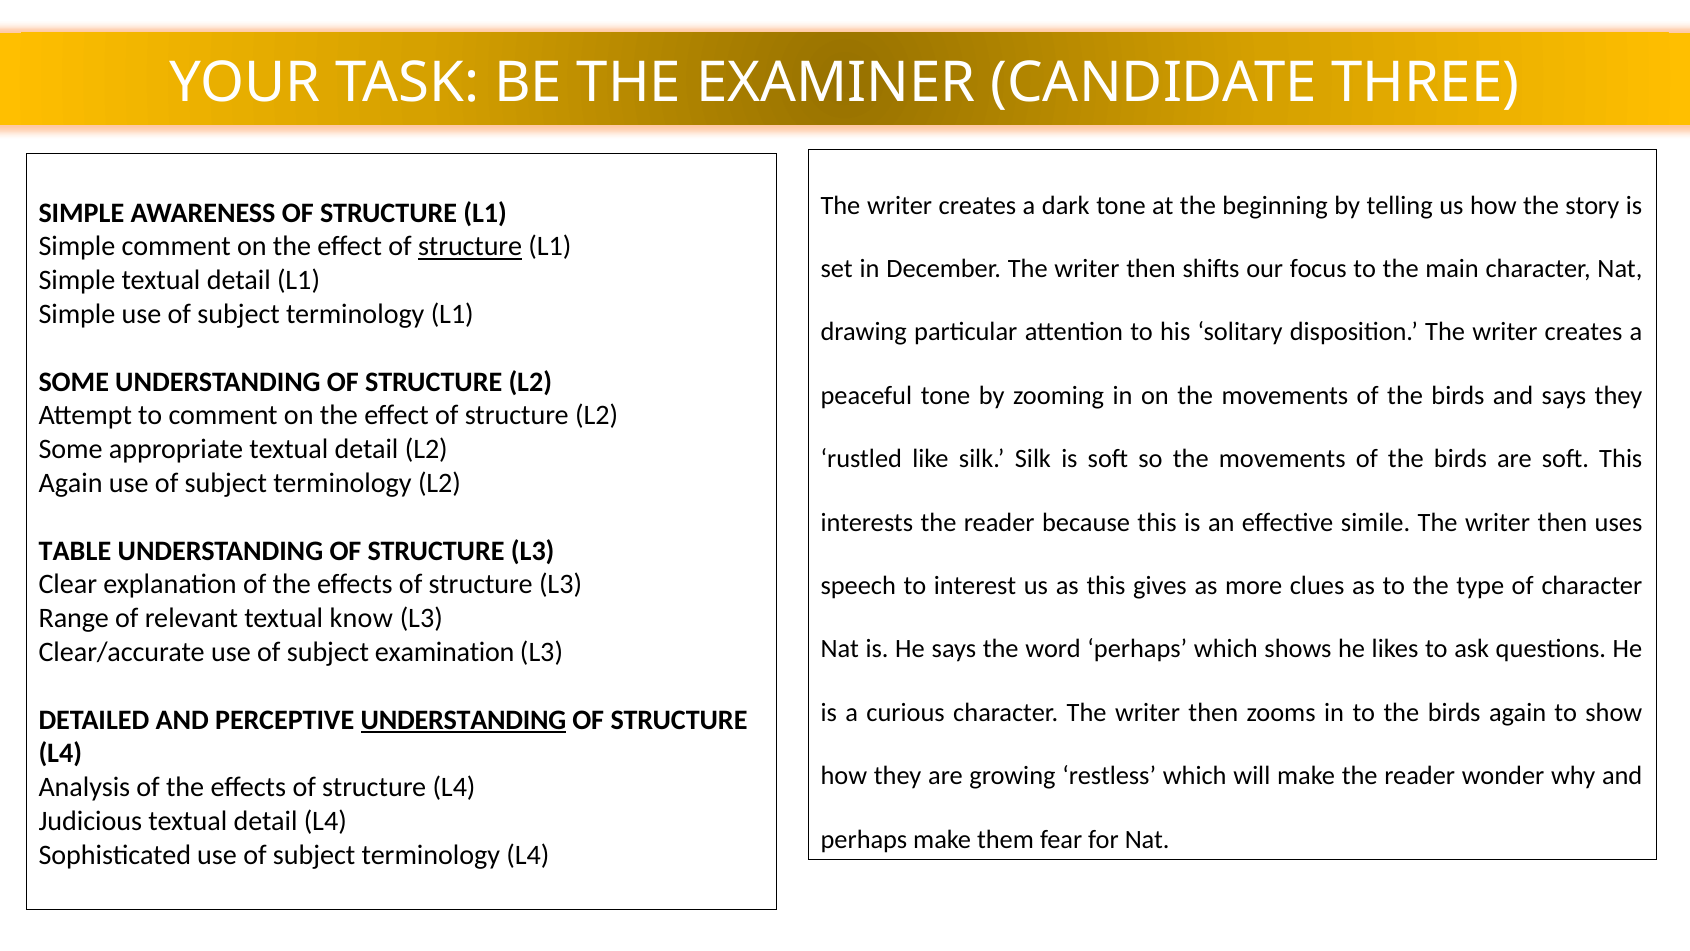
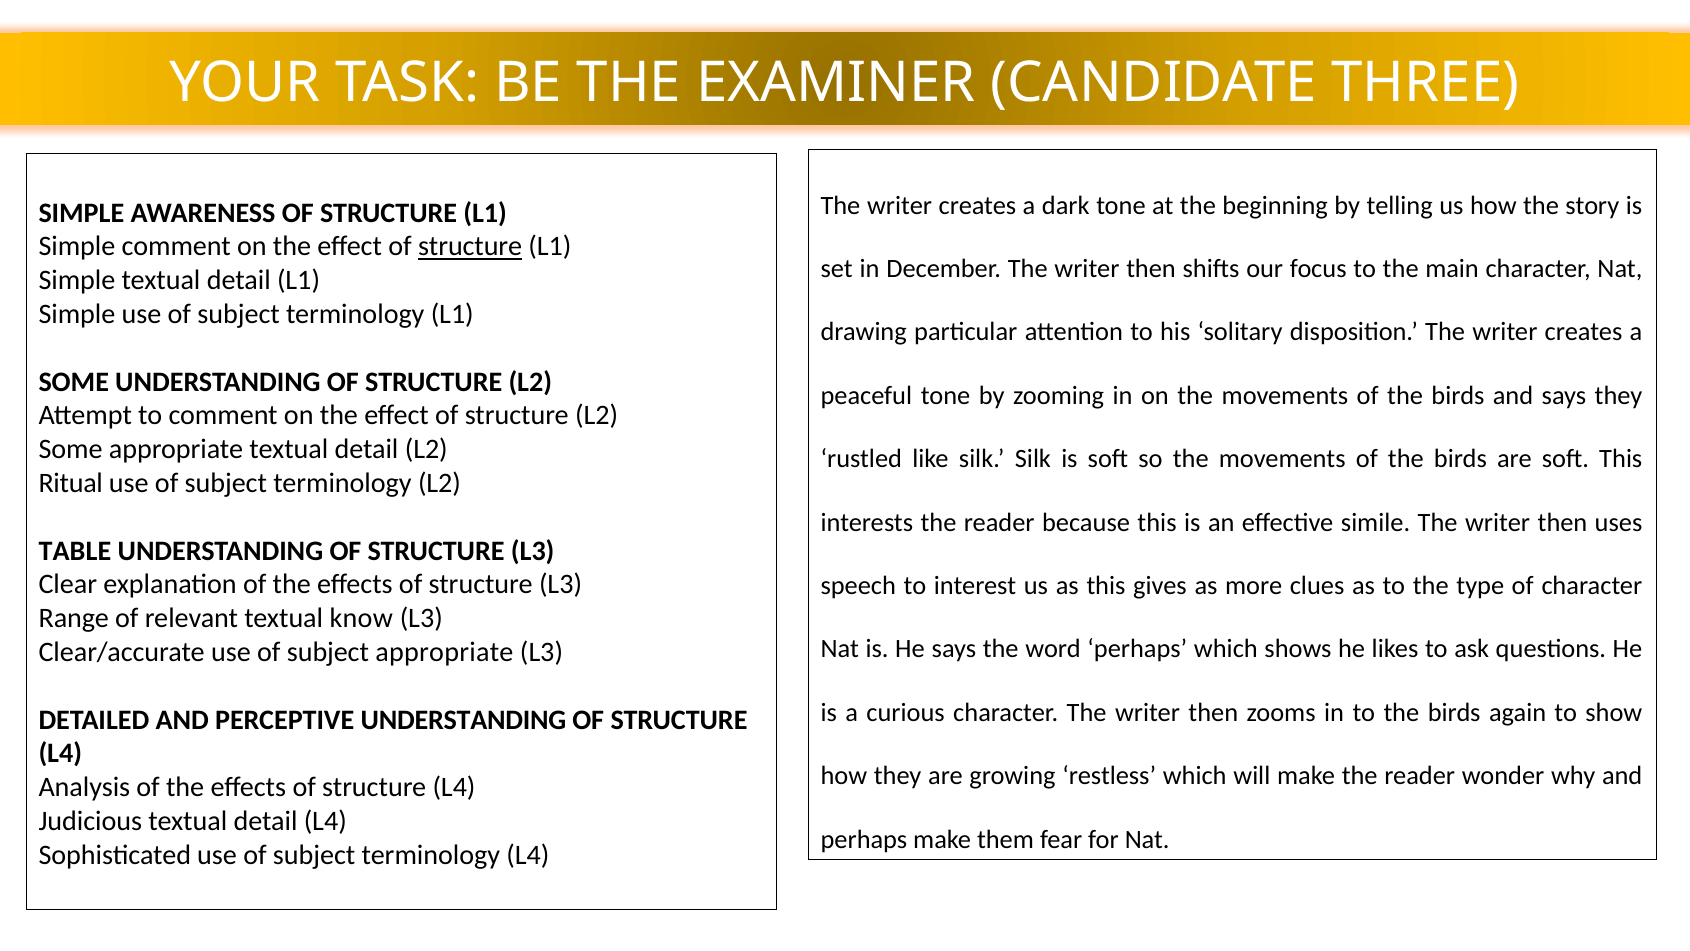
Again: Again -> Ritual (71, 483)
subject examination: examination -> appropriate (444, 652)
UNDERSTANDING underline: present -> none (464, 720)
